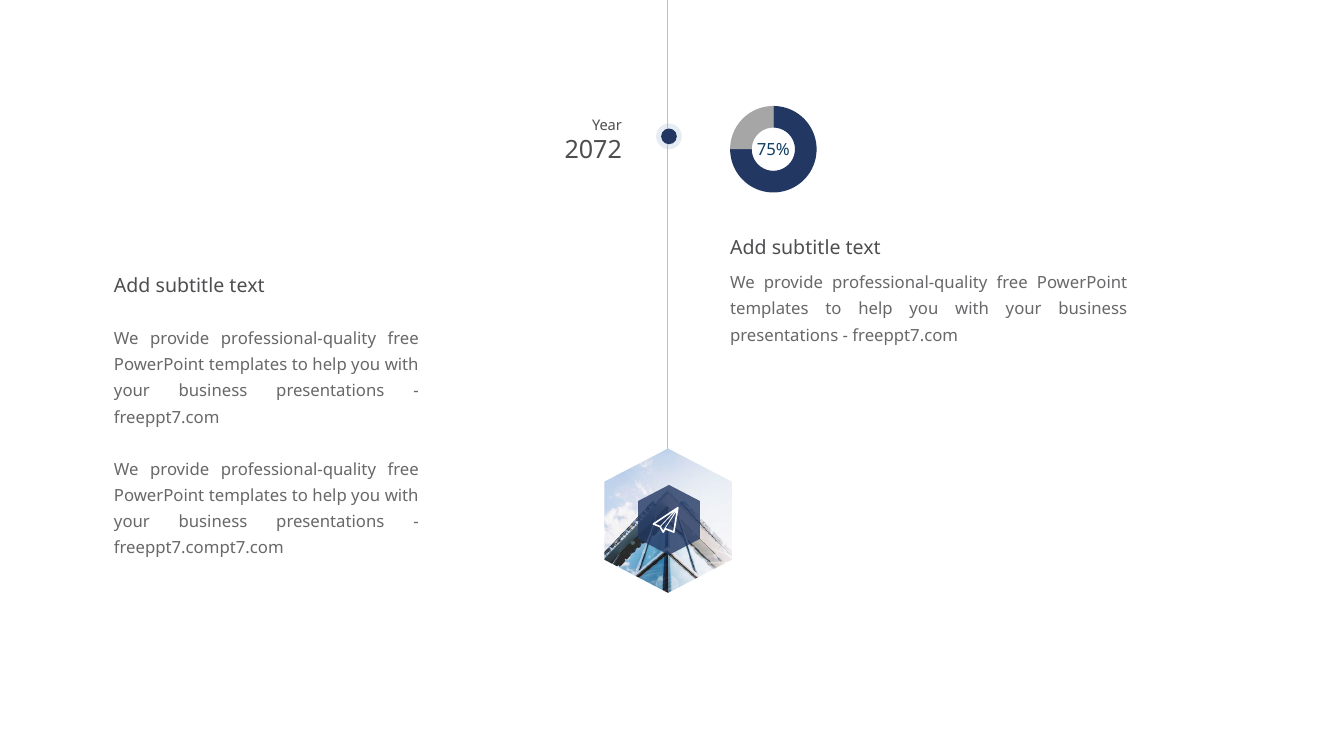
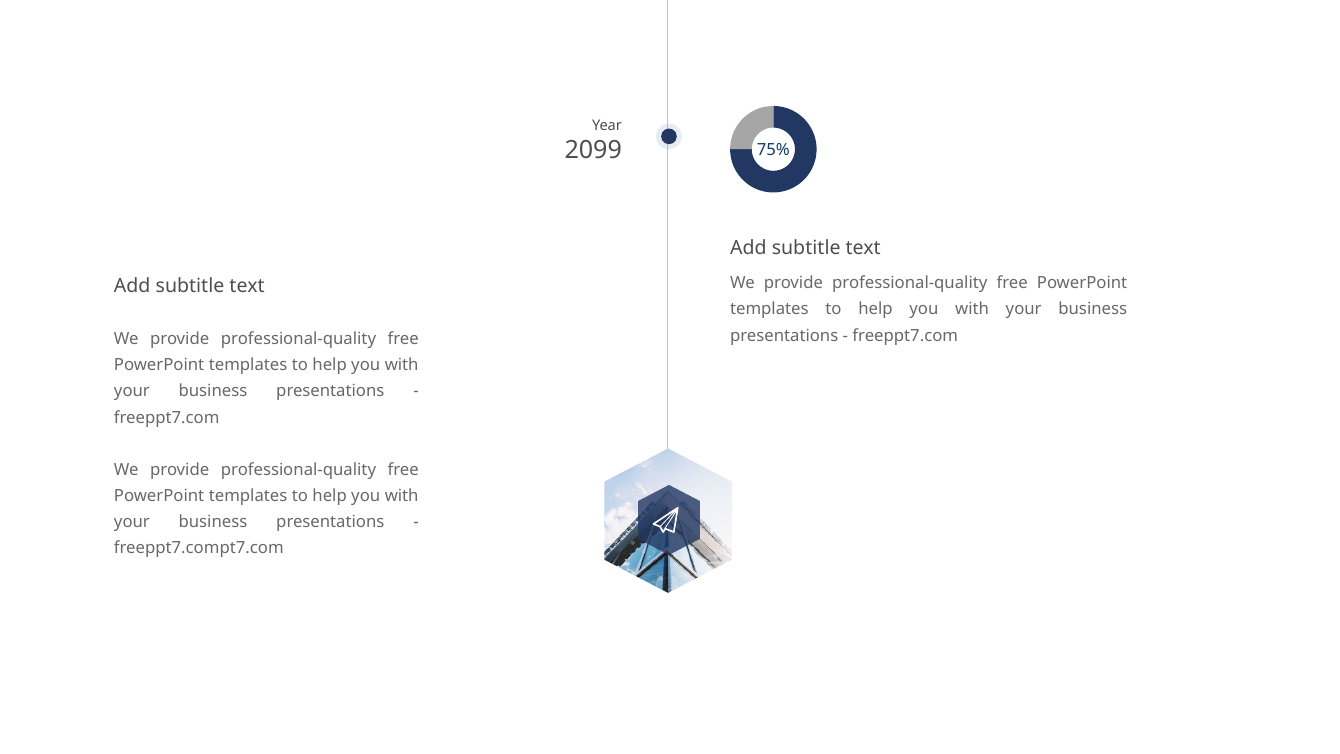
2072: 2072 -> 2099 (593, 150)
